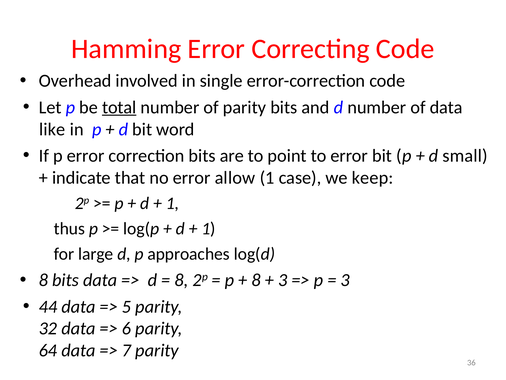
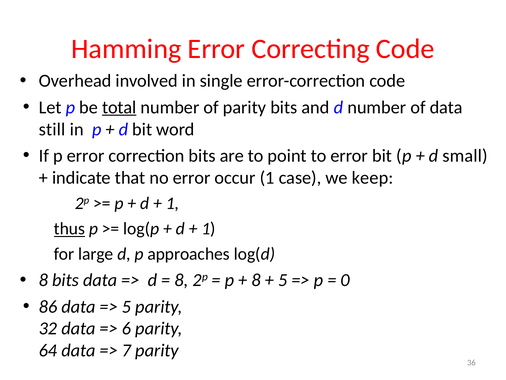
like: like -> still (52, 129)
allow: allow -> occur (235, 177)
thus underline: none -> present (69, 228)
3: 3 -> 5 (283, 280)
3: 3 -> 0 (345, 280)
44: 44 -> 86 (48, 306)
